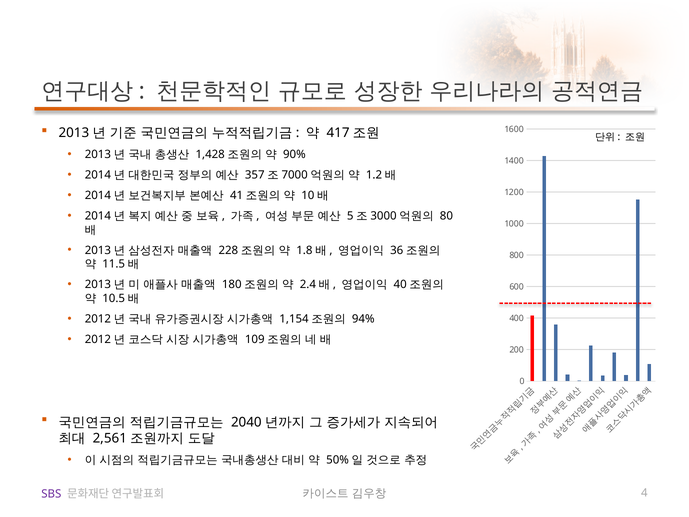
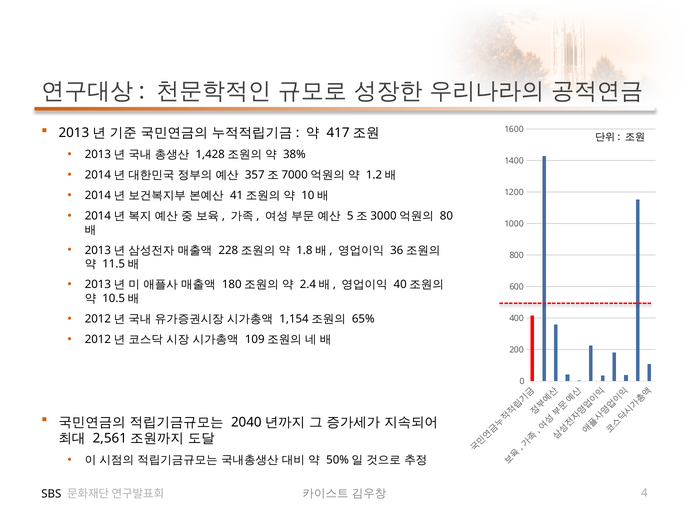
90%: 90% -> 38% (294, 154)
94%: 94% -> 65% (363, 319)
SBS colour: purple -> black (51, 493)
